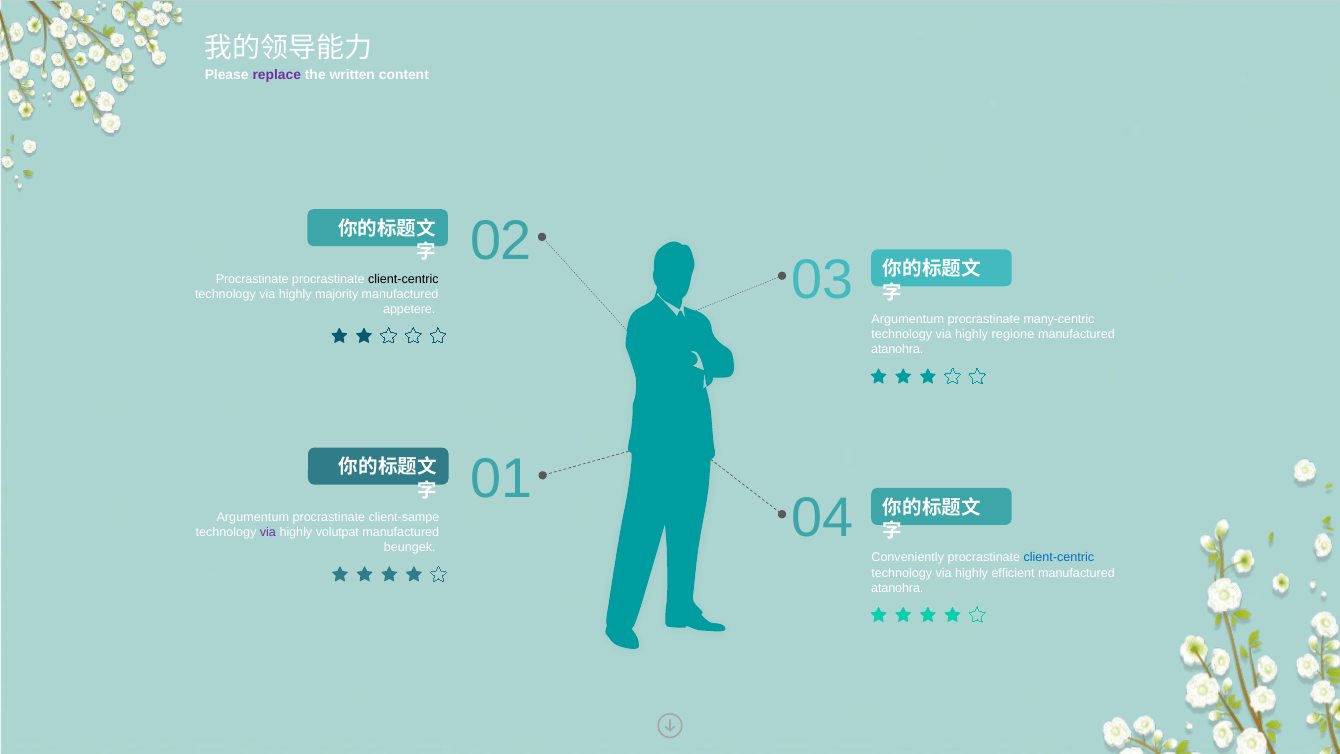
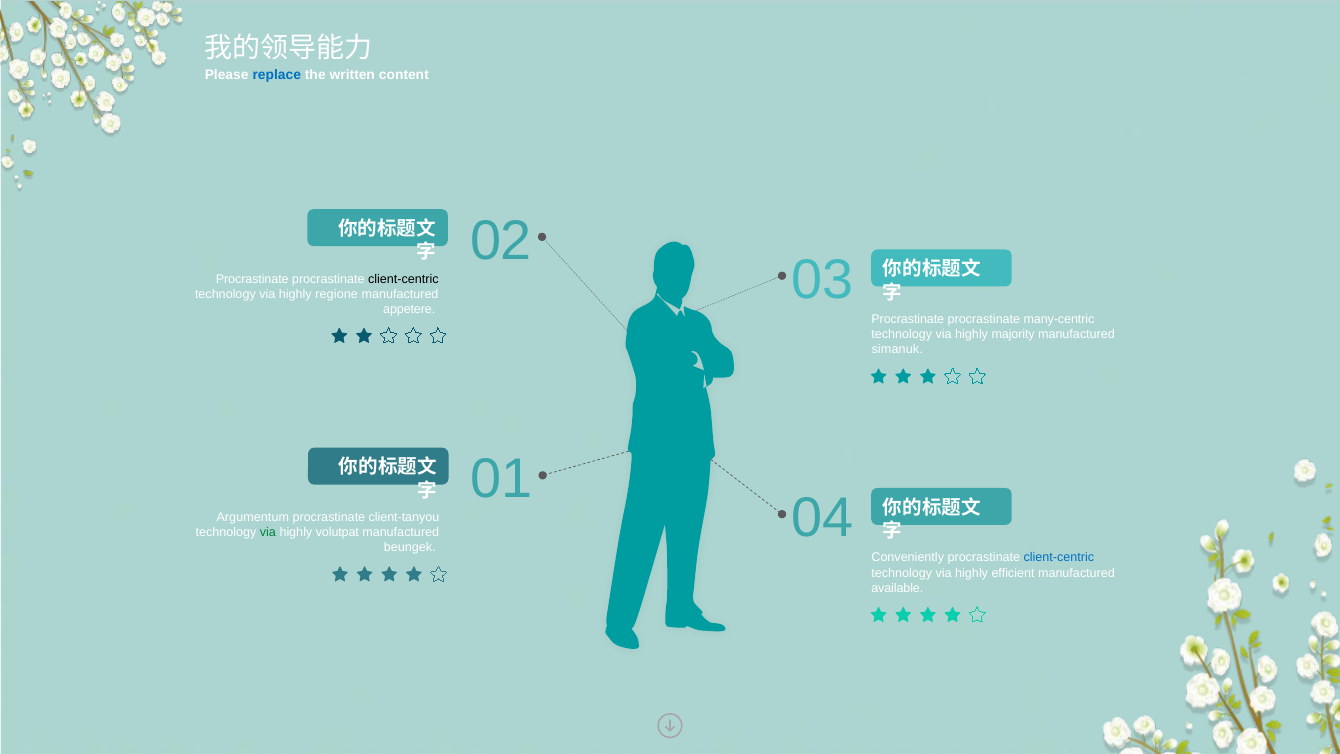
replace colour: purple -> blue (277, 75)
majority: majority -> regione (337, 294)
Argumentum: Argumentum -> Procrastinate (908, 319)
regione: regione -> majority (1013, 334)
atanohra: atanohra -> simanuk (897, 349)
client-sampe: client-sampe -> client-tanyou (404, 517)
via colour: purple -> green (268, 532)
atanohra: atanohra -> available (897, 588)
